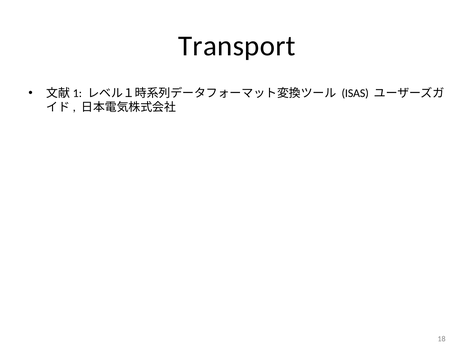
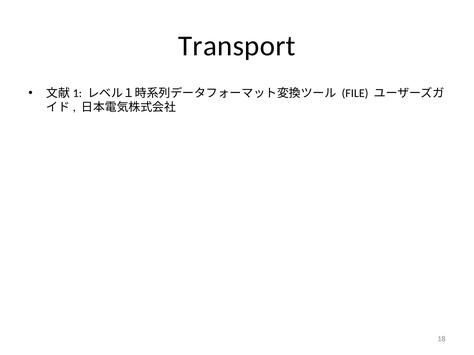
ISAS: ISAS -> FILE (355, 93)
